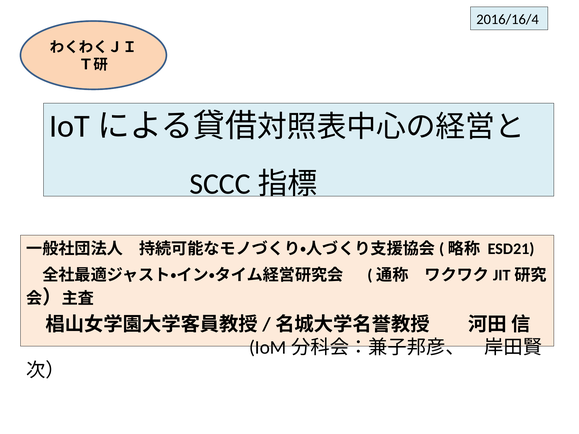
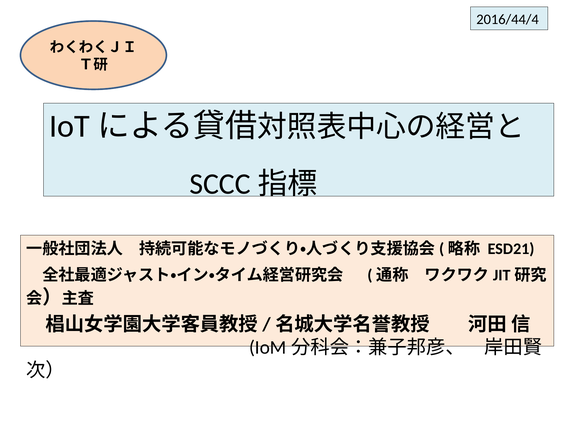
2016/16/4: 2016/16/4 -> 2016/44/4 (508, 19)
